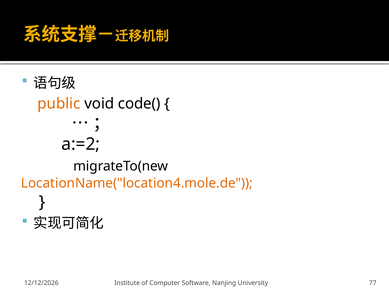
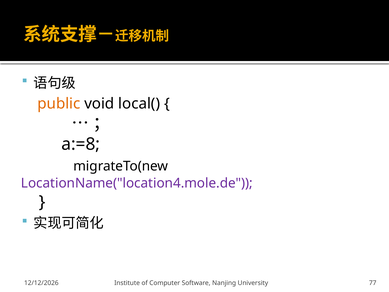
code(: code( -> local( (139, 104)
a:=2: a:=2 -> a:=8 (81, 144)
LocationName("location4.mole.de colour: orange -> purple (137, 183)
